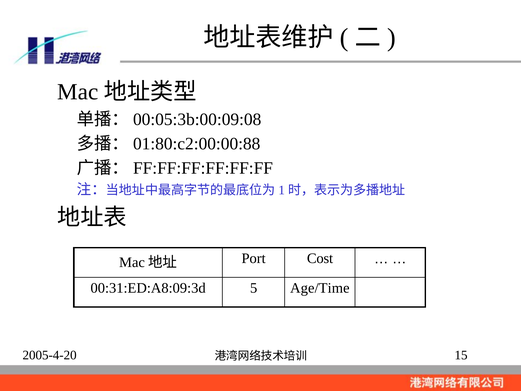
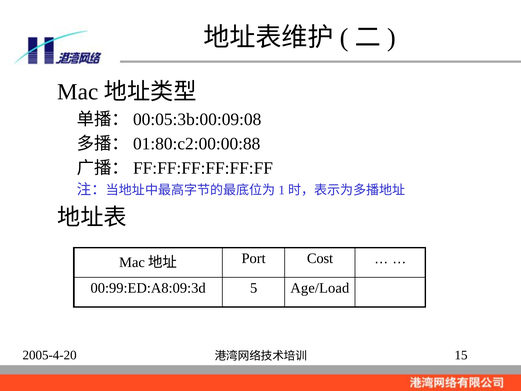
00:31:ED:A8:09:3d: 00:31:ED:A8:09:3d -> 00:99:ED:A8:09:3d (148, 288)
Age/Time: Age/Time -> Age/Load (320, 288)
